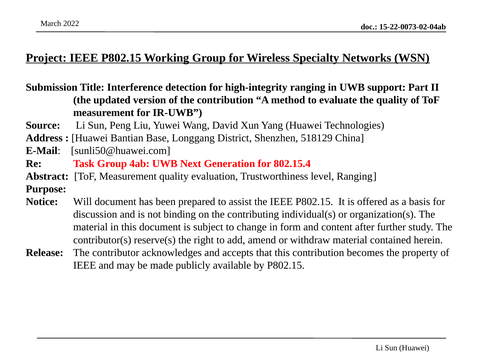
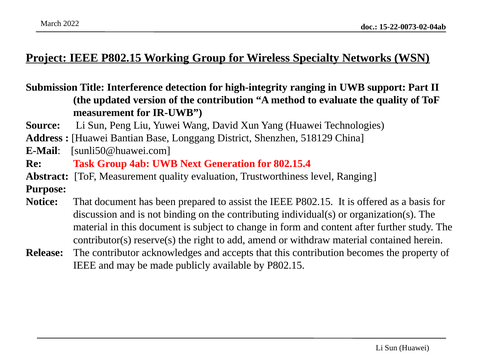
Notice Will: Will -> That (83, 202)
